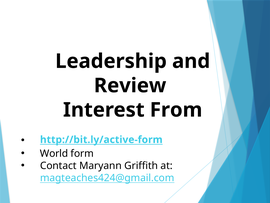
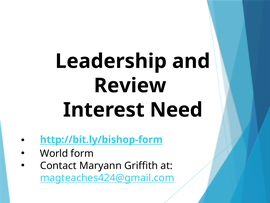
From: From -> Need (176, 110)
http://bit.ly/active-form: http://bit.ly/active-form -> http://bit.ly/bishop-form (101, 139)
